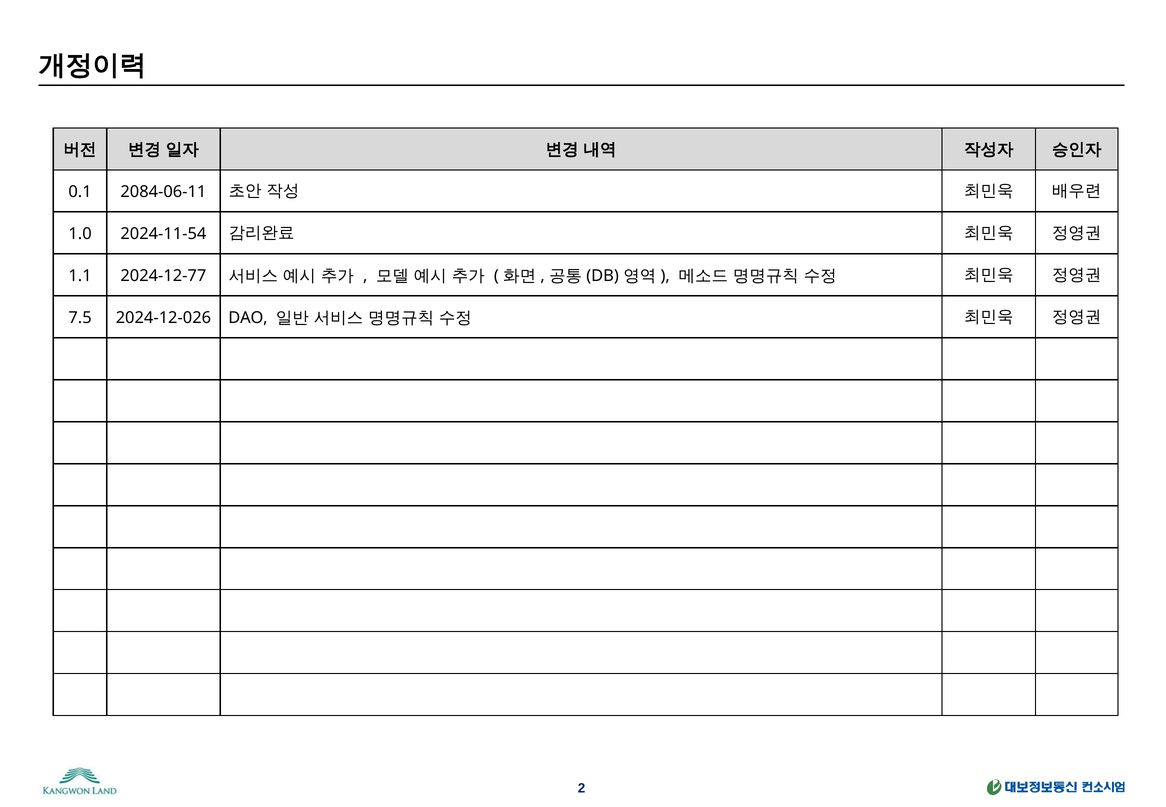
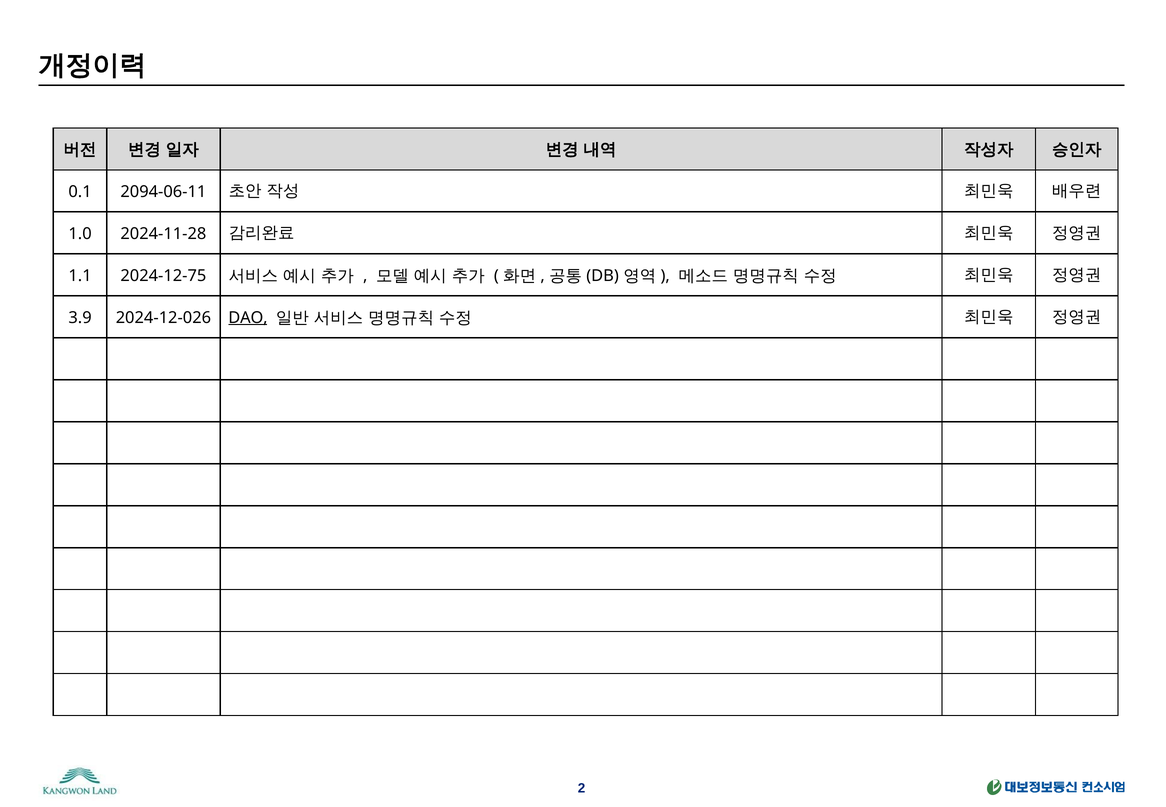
2084-06-11: 2084-06-11 -> 2094-06-11 (163, 192)
2024-11-54: 2024-11-54 -> 2024-11-28 (163, 234)
2024-12-77: 2024-12-77 -> 2024-12-75 (163, 276)
7.5: 7.5 -> 3.9 (80, 318)
DAO underline: none -> present (248, 318)
